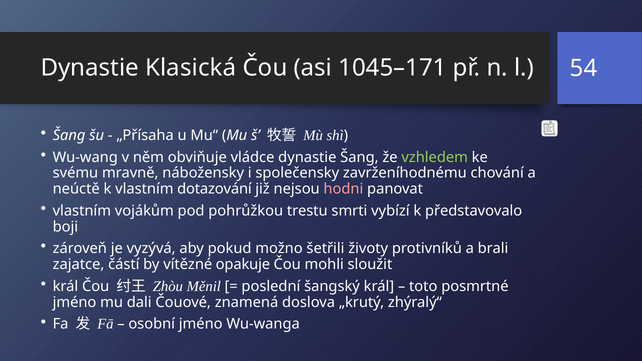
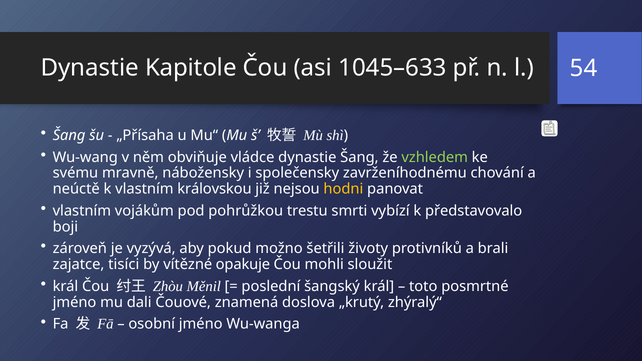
Klasická: Klasická -> Kapitole (191, 68)
1045–171: 1045–171 -> 1045–633 (393, 68)
dotazování: dotazování -> královskou (214, 189)
hodni colour: pink -> yellow (343, 189)
částí: částí -> tisíci (124, 265)
